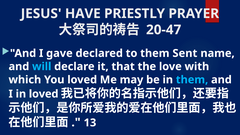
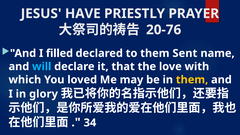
20-47: 20-47 -> 20-76 (164, 30)
gave: gave -> filled (59, 53)
them colour: light blue -> yellow (192, 80)
in loved: loved -> glory (44, 94)
13: 13 -> 34 (90, 123)
